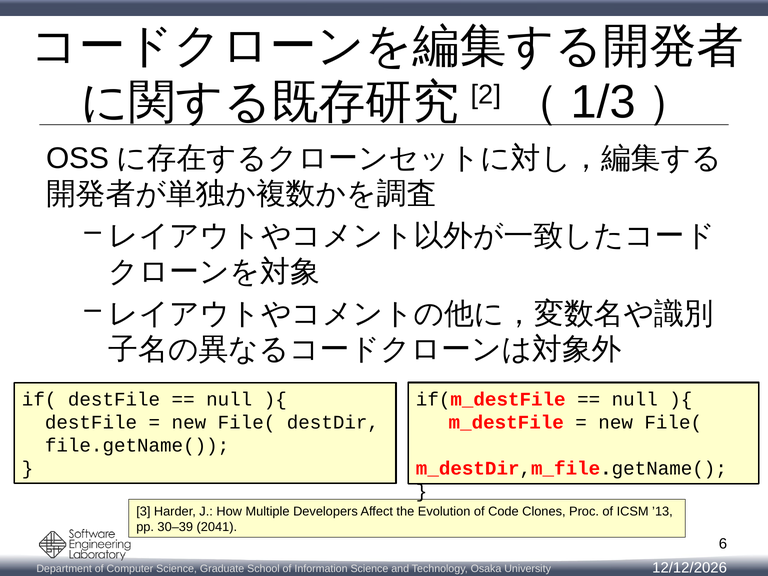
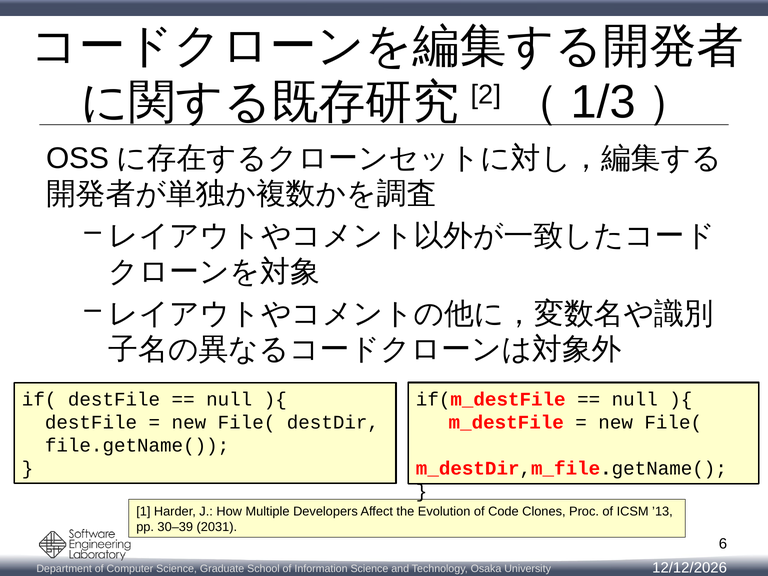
3: 3 -> 1 (143, 512)
2041: 2041 -> 2031 (217, 527)
